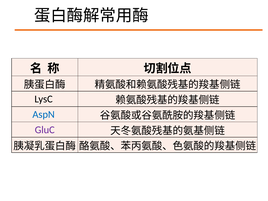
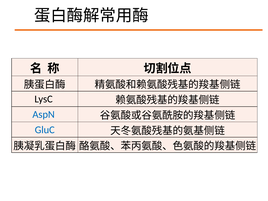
GluC colour: purple -> blue (45, 130)
